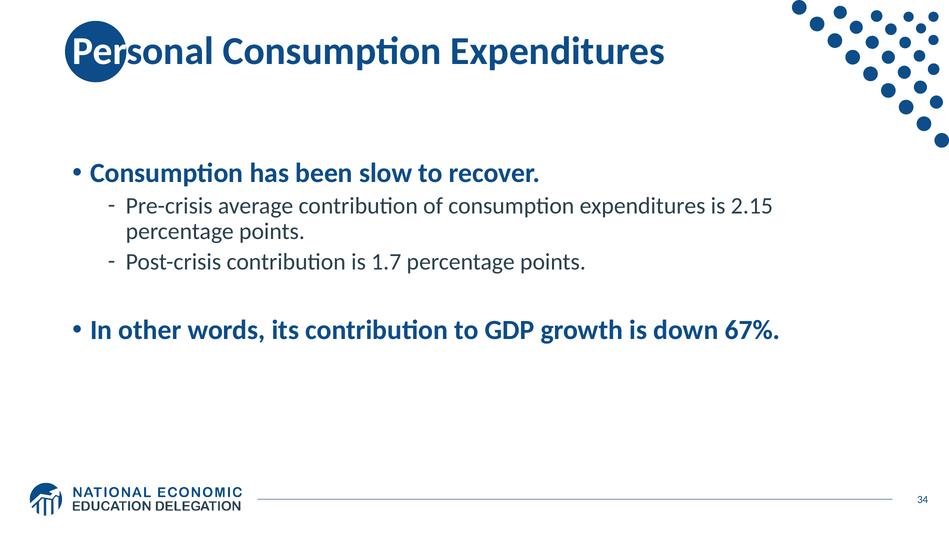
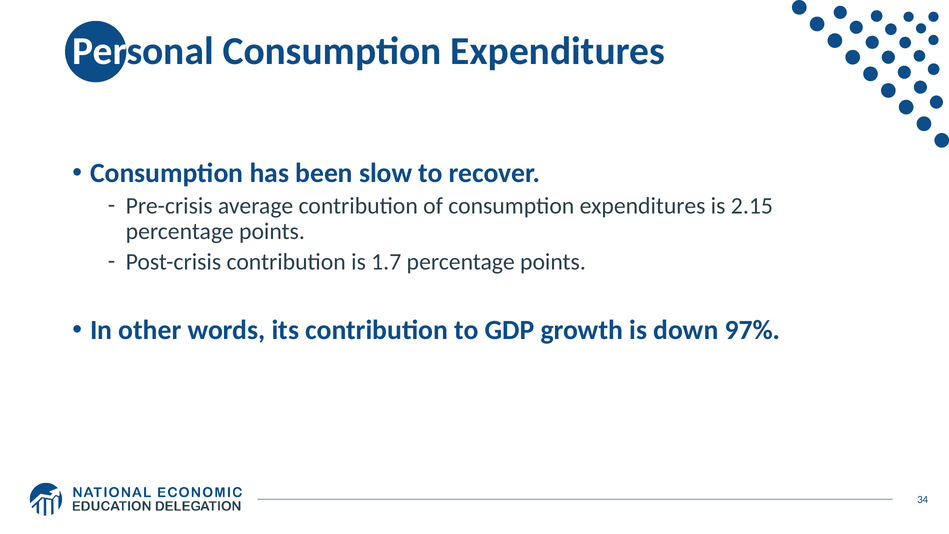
67%: 67% -> 97% (752, 330)
